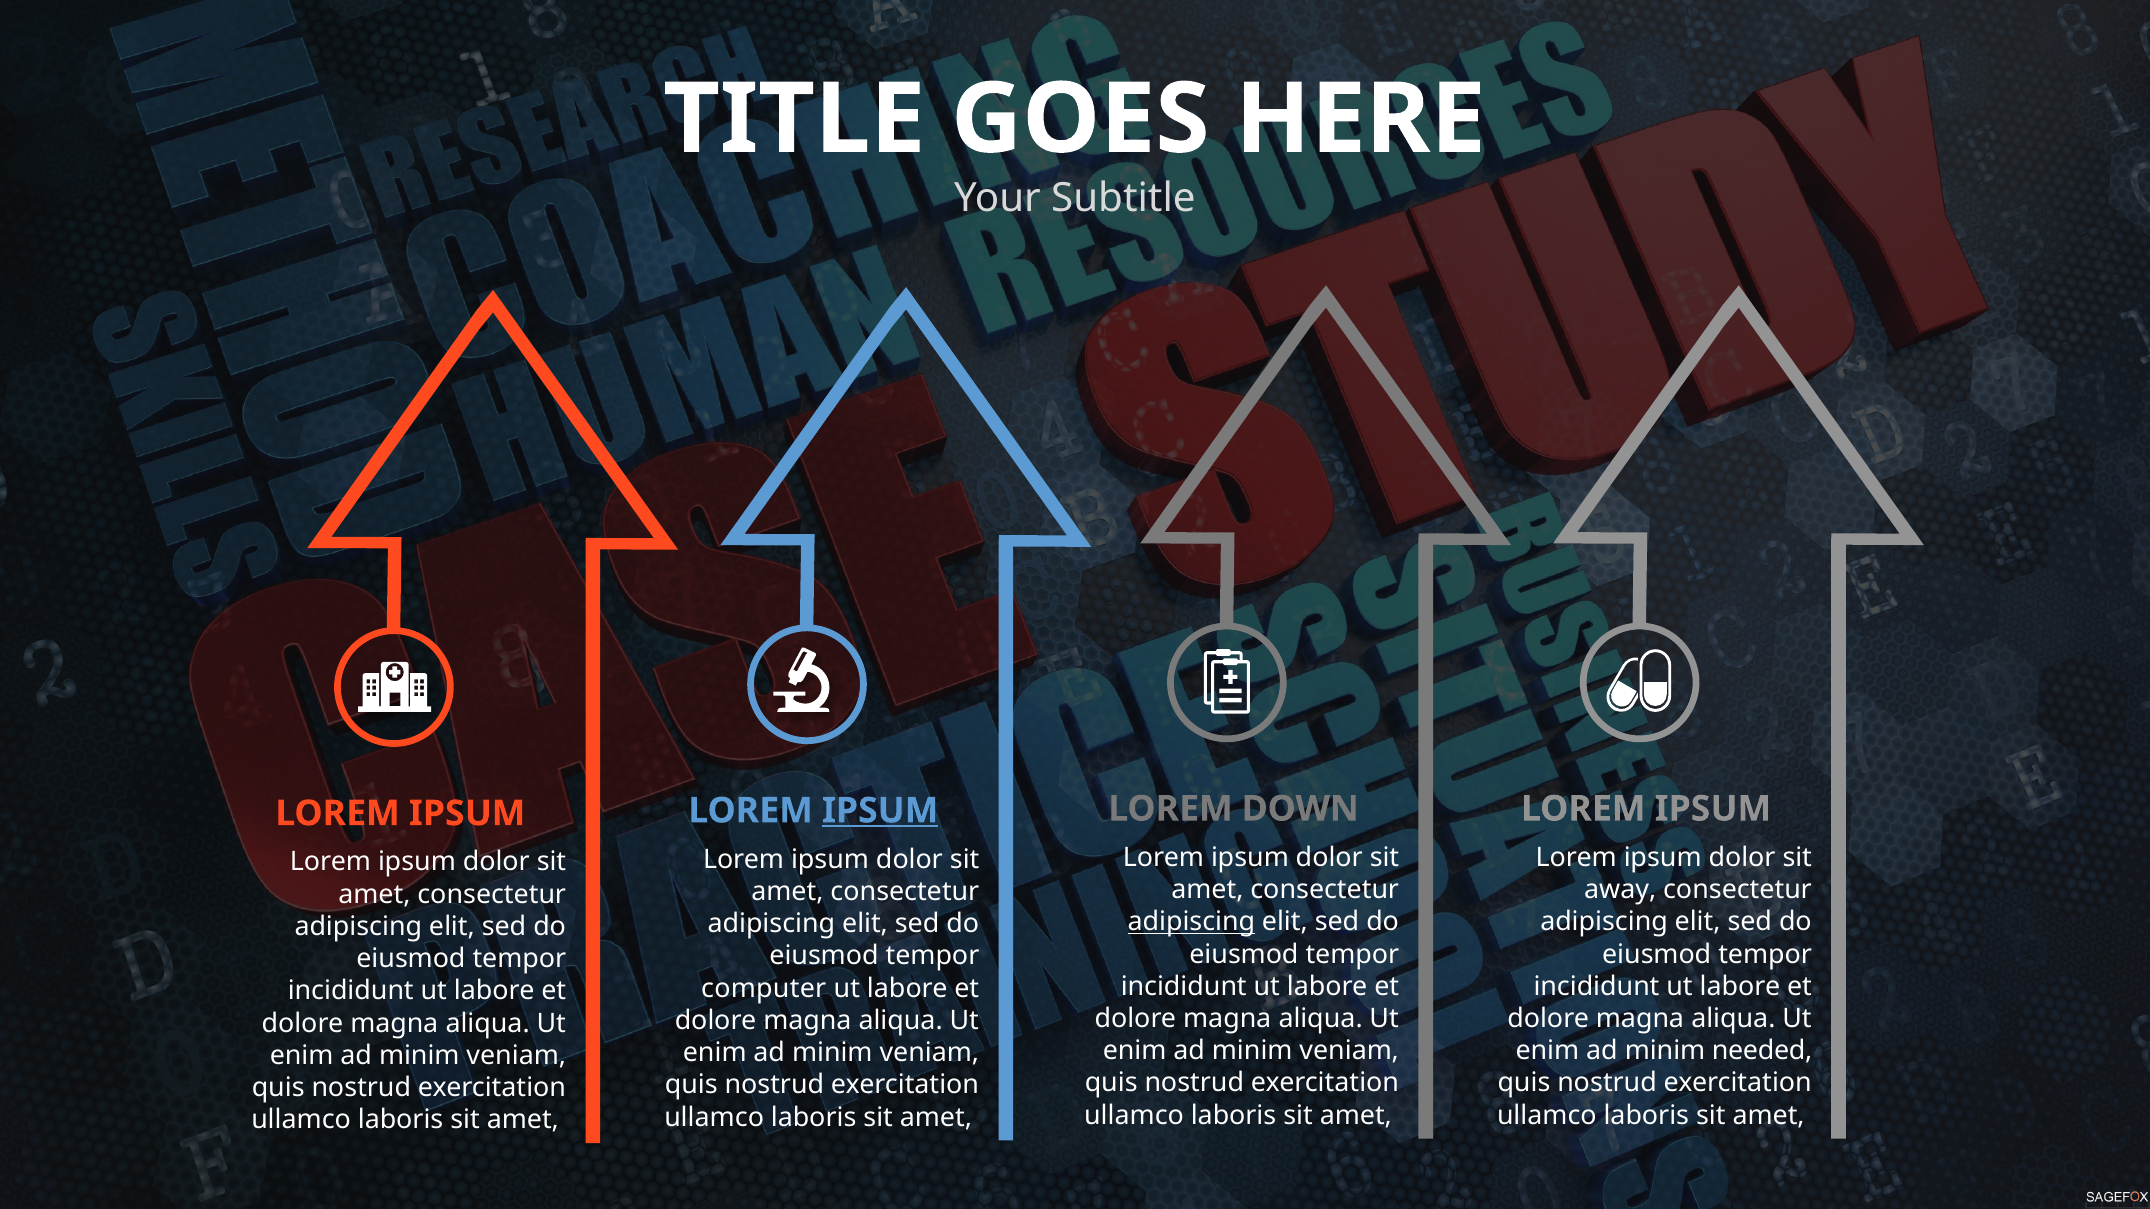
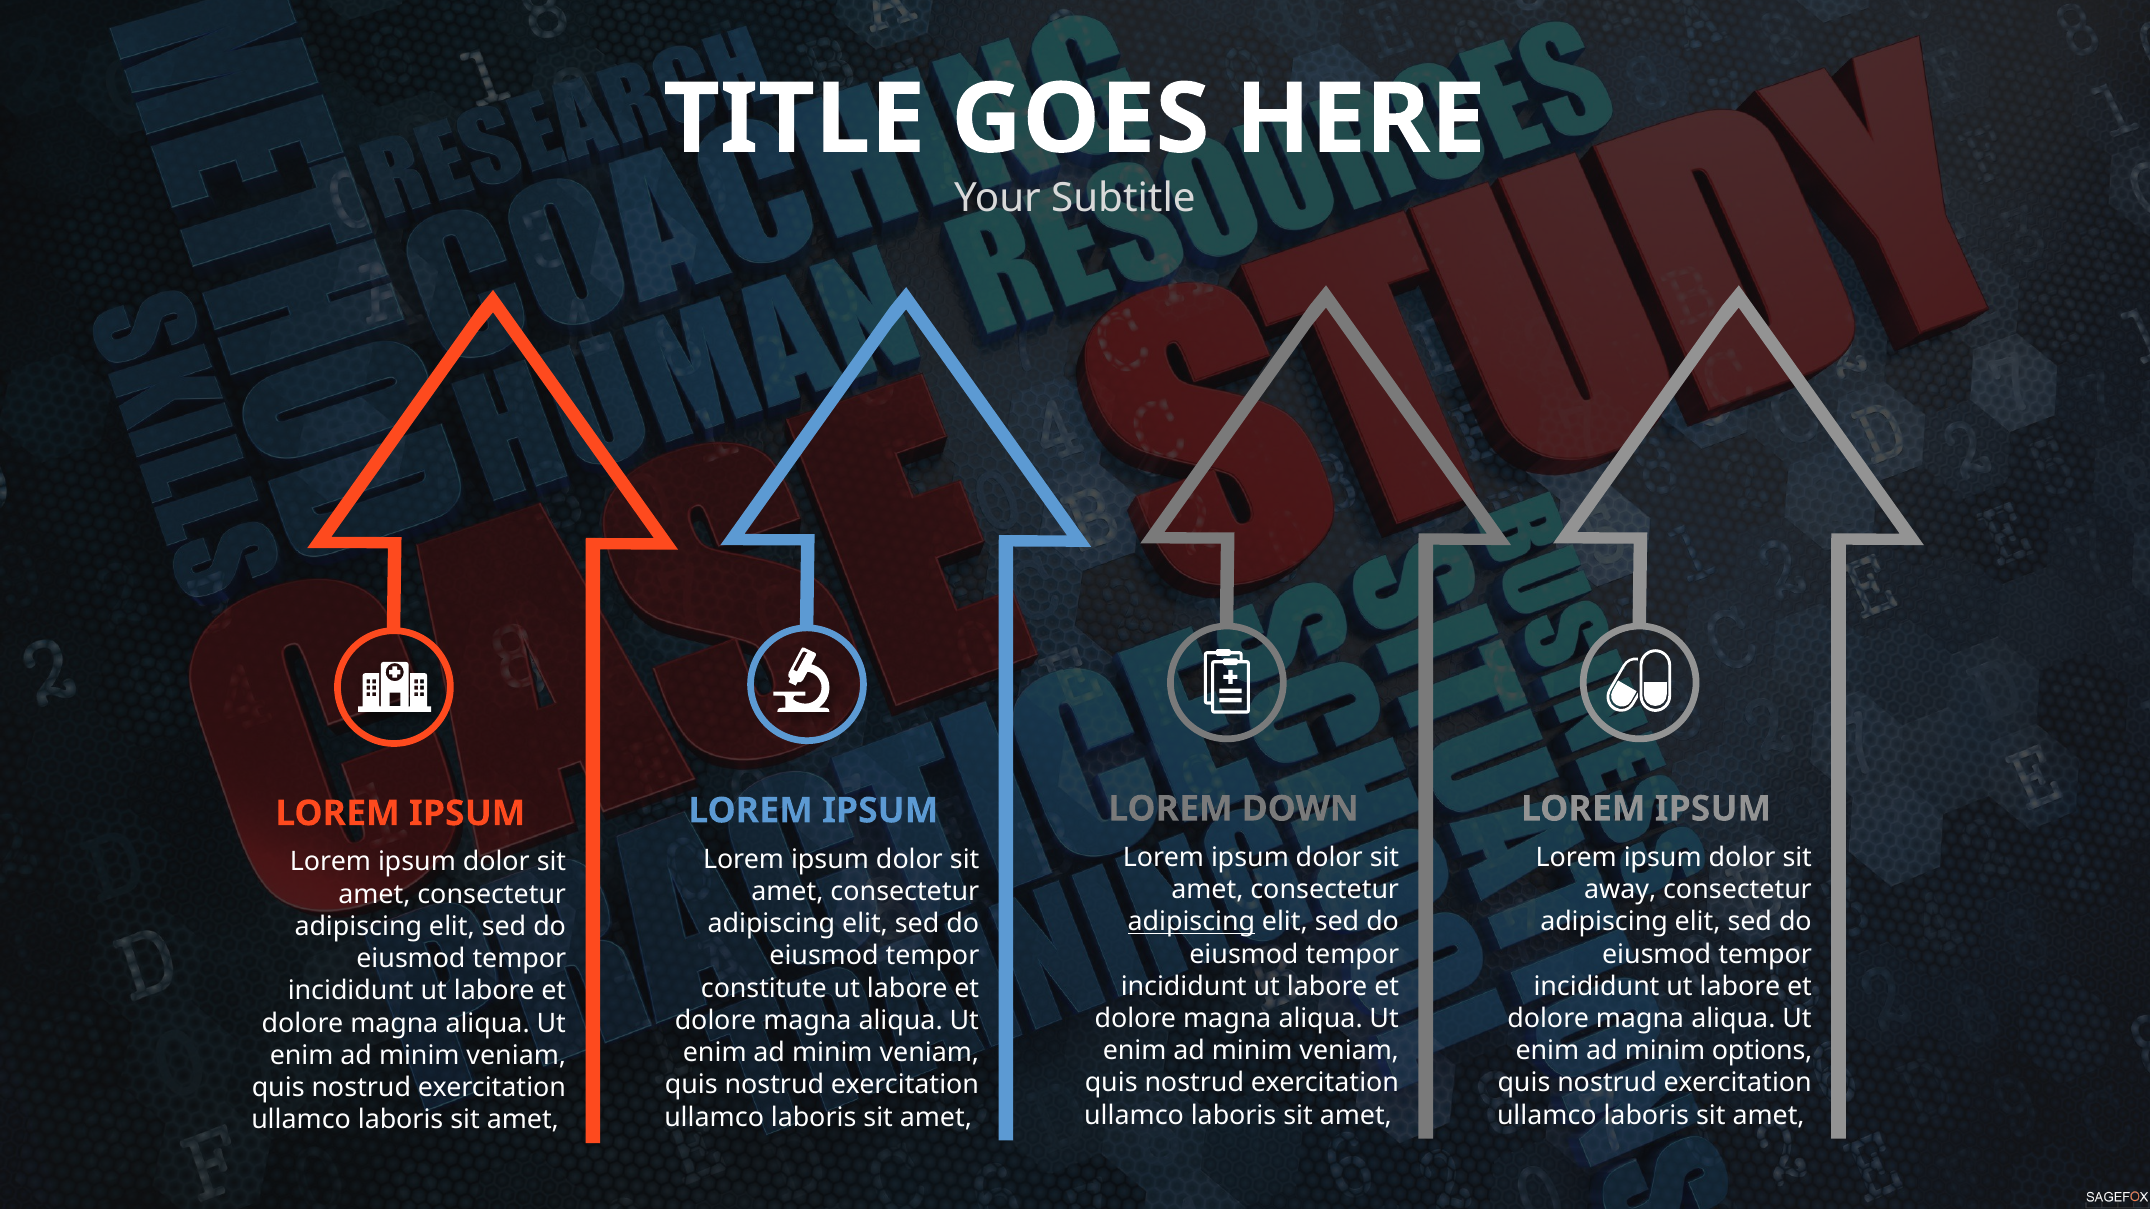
IPSUM underline: present -> none (880, 811)
computer: computer -> constitute (764, 989)
needed: needed -> options (1762, 1051)
